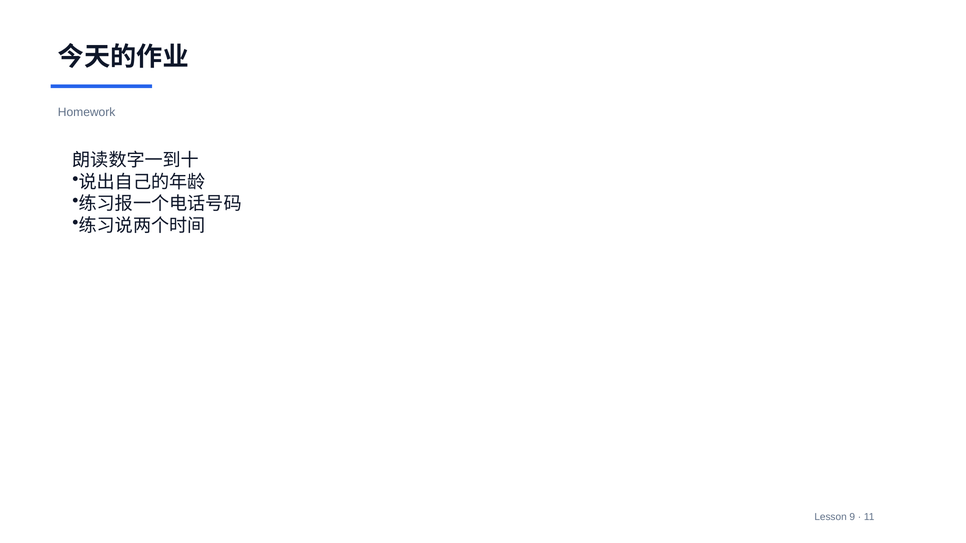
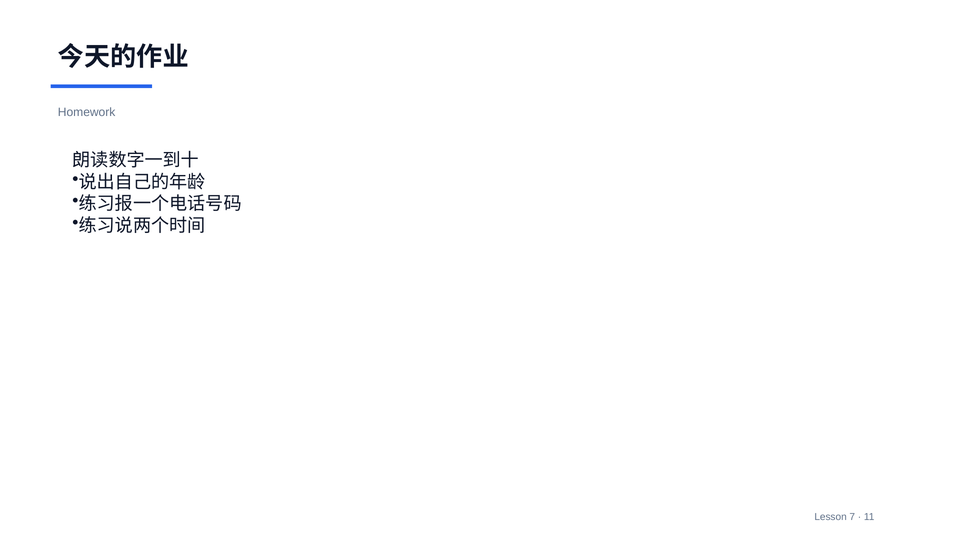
9: 9 -> 7 (852, 517)
